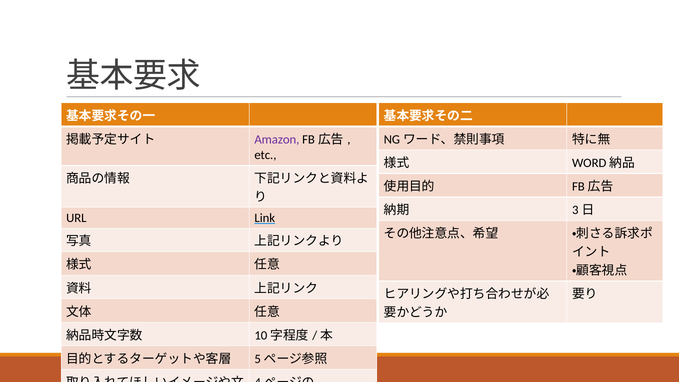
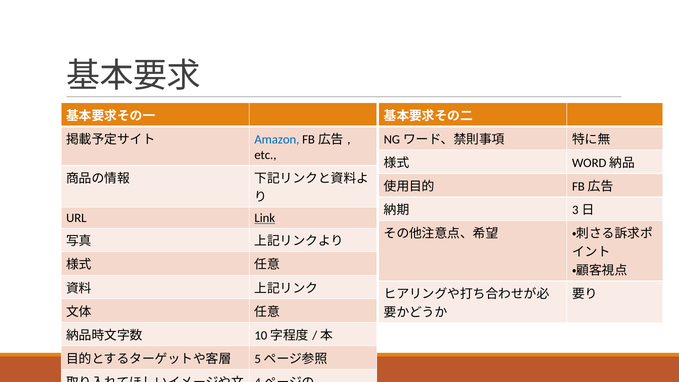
Amazon colour: purple -> blue (277, 139)
